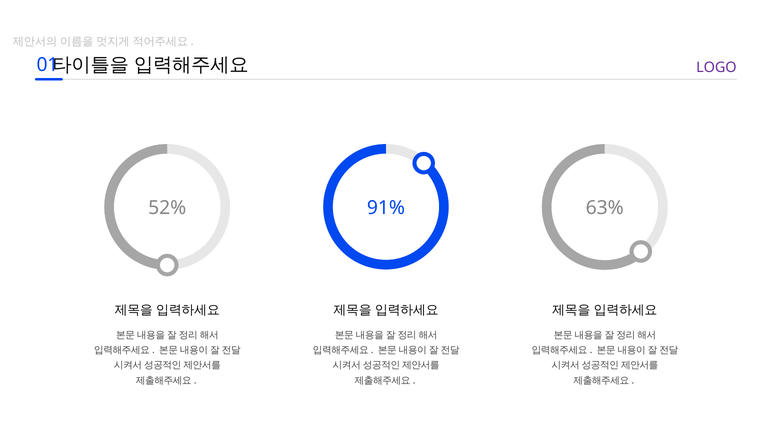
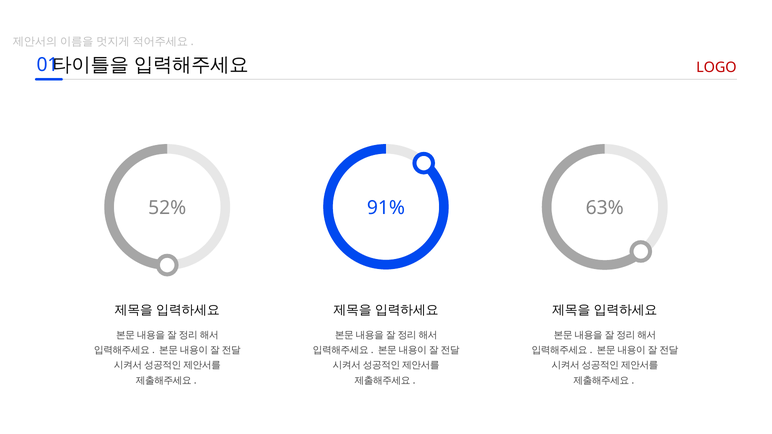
LOGO colour: purple -> red (716, 68)
